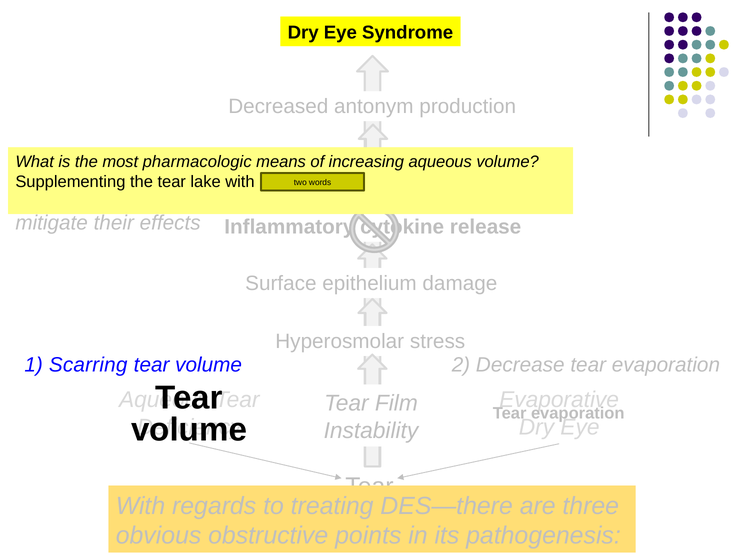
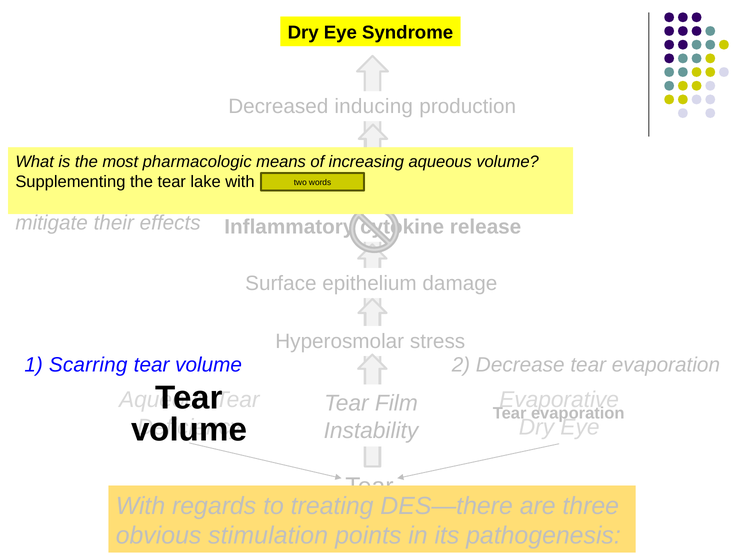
antonym: antonym -> inducing (374, 107)
obstructive: obstructive -> stimulation (268, 536)
